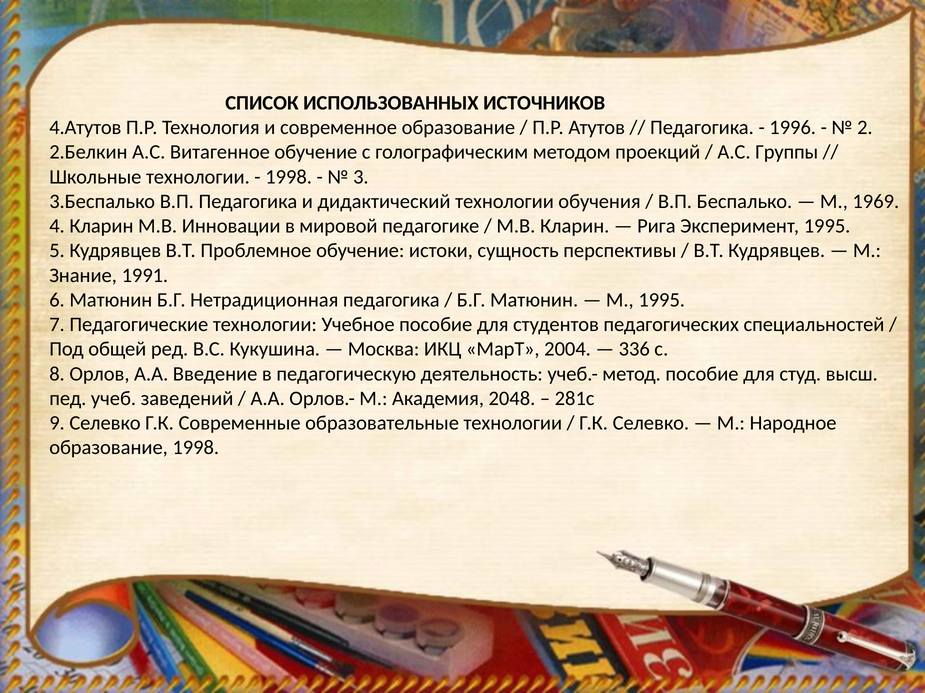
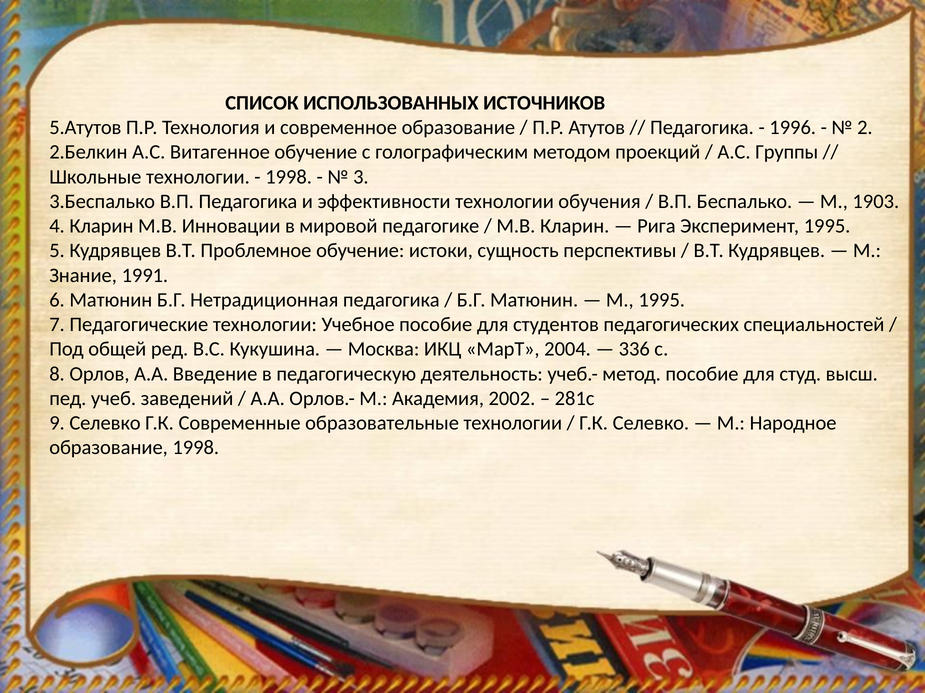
4.Атутов: 4.Атутов -> 5.Атутов (85, 128)
дидактический: дидактический -> эффективности (384, 202)
1969: 1969 -> 1903 (876, 202)
2048: 2048 -> 2002 (512, 399)
